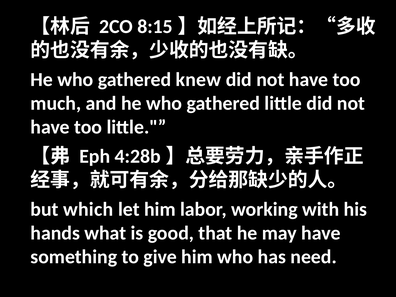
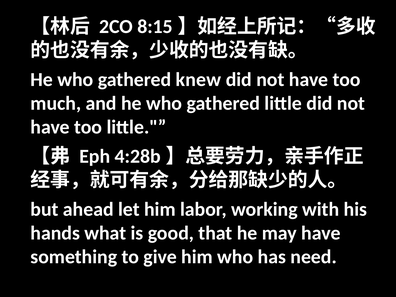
which: which -> ahead (88, 209)
